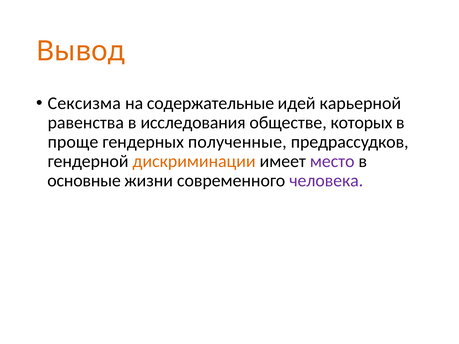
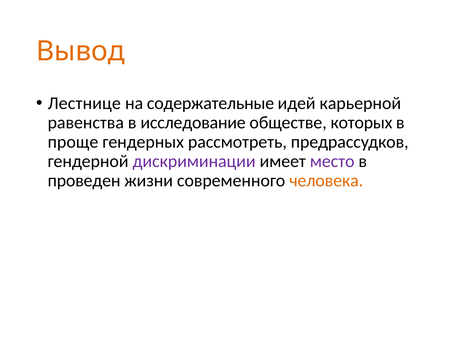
Сексизма: Сексизма -> Лестнице (84, 103)
исследования: исследования -> исследование (193, 123)
полученные: полученные -> рассмотреть (237, 142)
дискриминации colour: orange -> purple (194, 161)
основные: основные -> проведен (84, 181)
человека colour: purple -> orange (326, 181)
